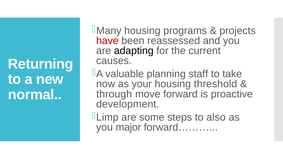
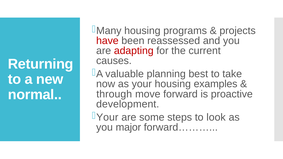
adapting colour: black -> red (134, 51)
staff: staff -> best (198, 74)
threshold: threshold -> examples (216, 84)
Limp: Limp -> Your (107, 117)
also: also -> look (216, 117)
